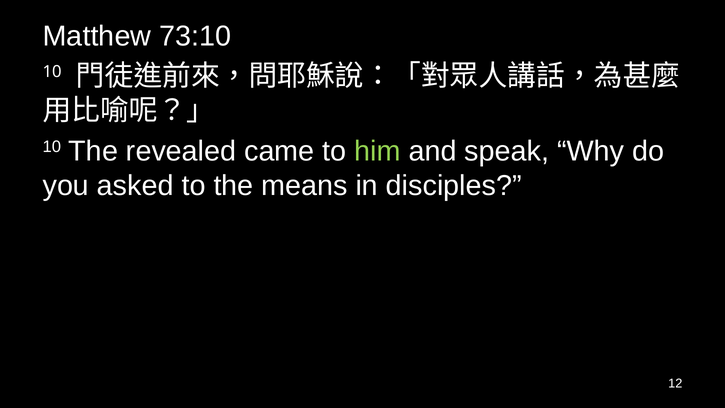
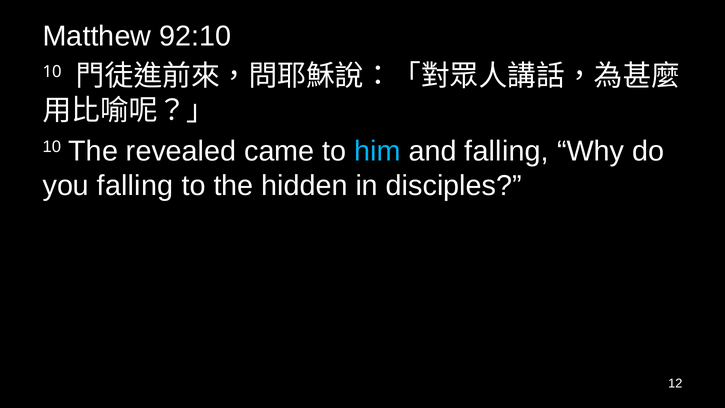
73:10: 73:10 -> 92:10 (195, 36)
him colour: light green -> light blue (378, 151)
and speak: speak -> falling (507, 151)
you asked: asked -> falling (135, 186)
means: means -> hidden (305, 186)
